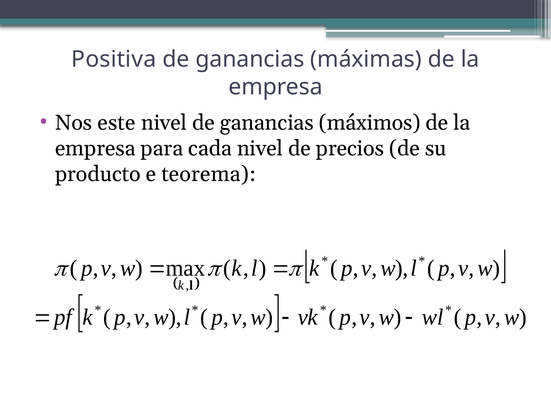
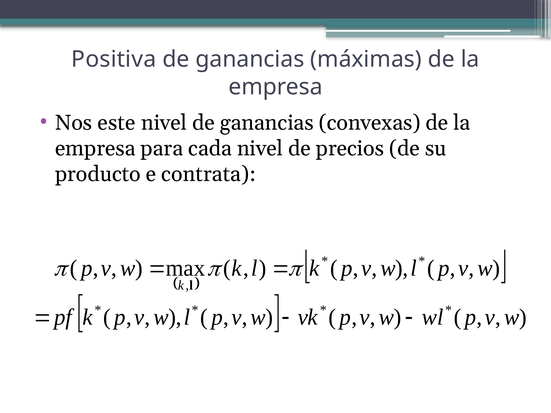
máximos: máximos -> convexas (370, 123)
teorema: teorema -> contrata (209, 174)
